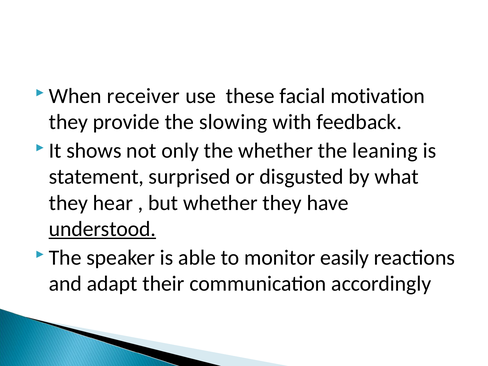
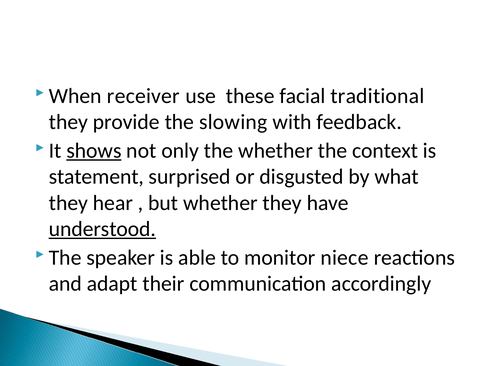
motivation: motivation -> traditional (377, 96)
shows underline: none -> present (94, 151)
leaning: leaning -> context (385, 151)
easily: easily -> niece (344, 258)
